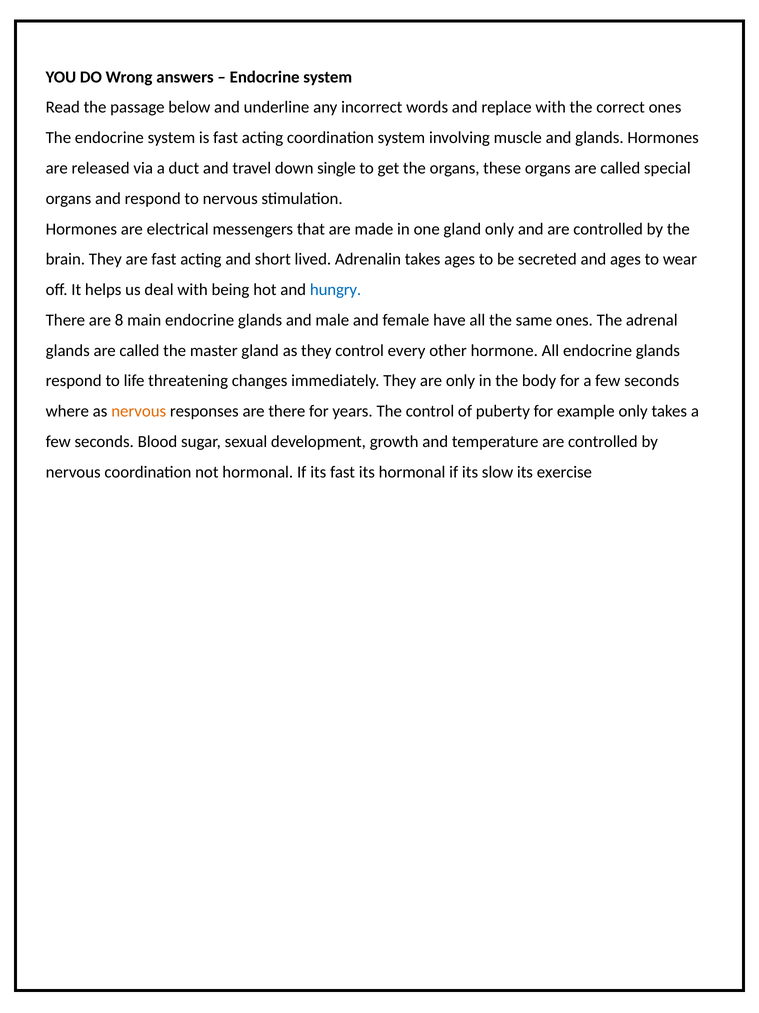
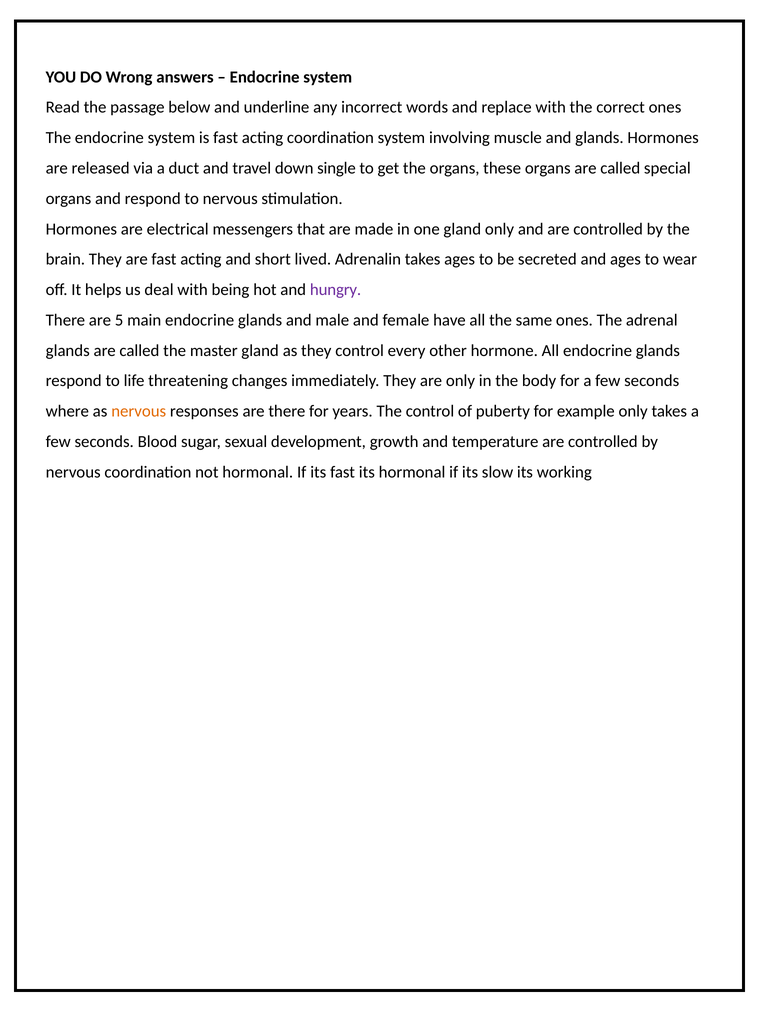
hungry colour: blue -> purple (336, 289)
8: 8 -> 5 (119, 320)
exercise: exercise -> working (564, 472)
